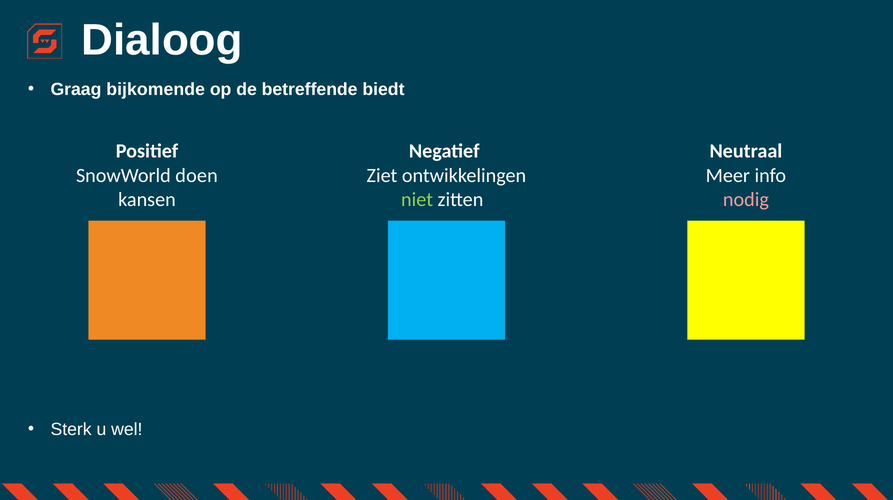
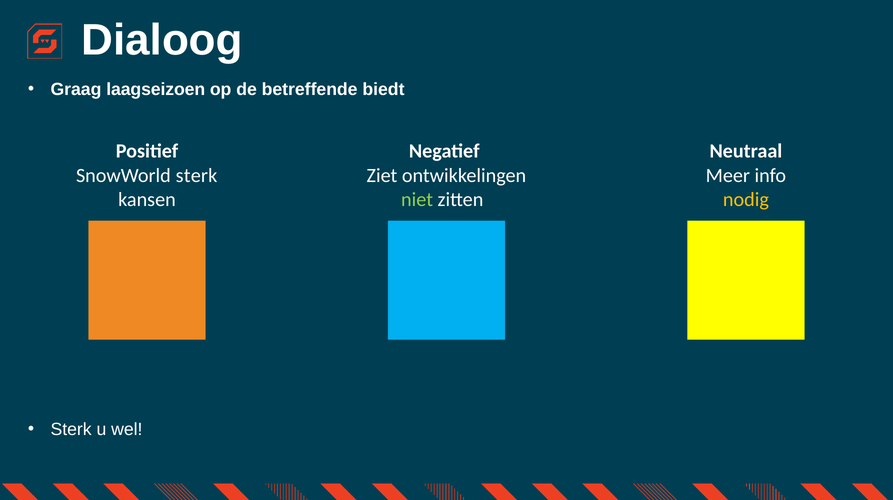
bijkomende: bijkomende -> laagseizoen (156, 89)
SnowWorld doen: doen -> sterk (197, 176)
nodig colour: pink -> yellow (746, 200)
